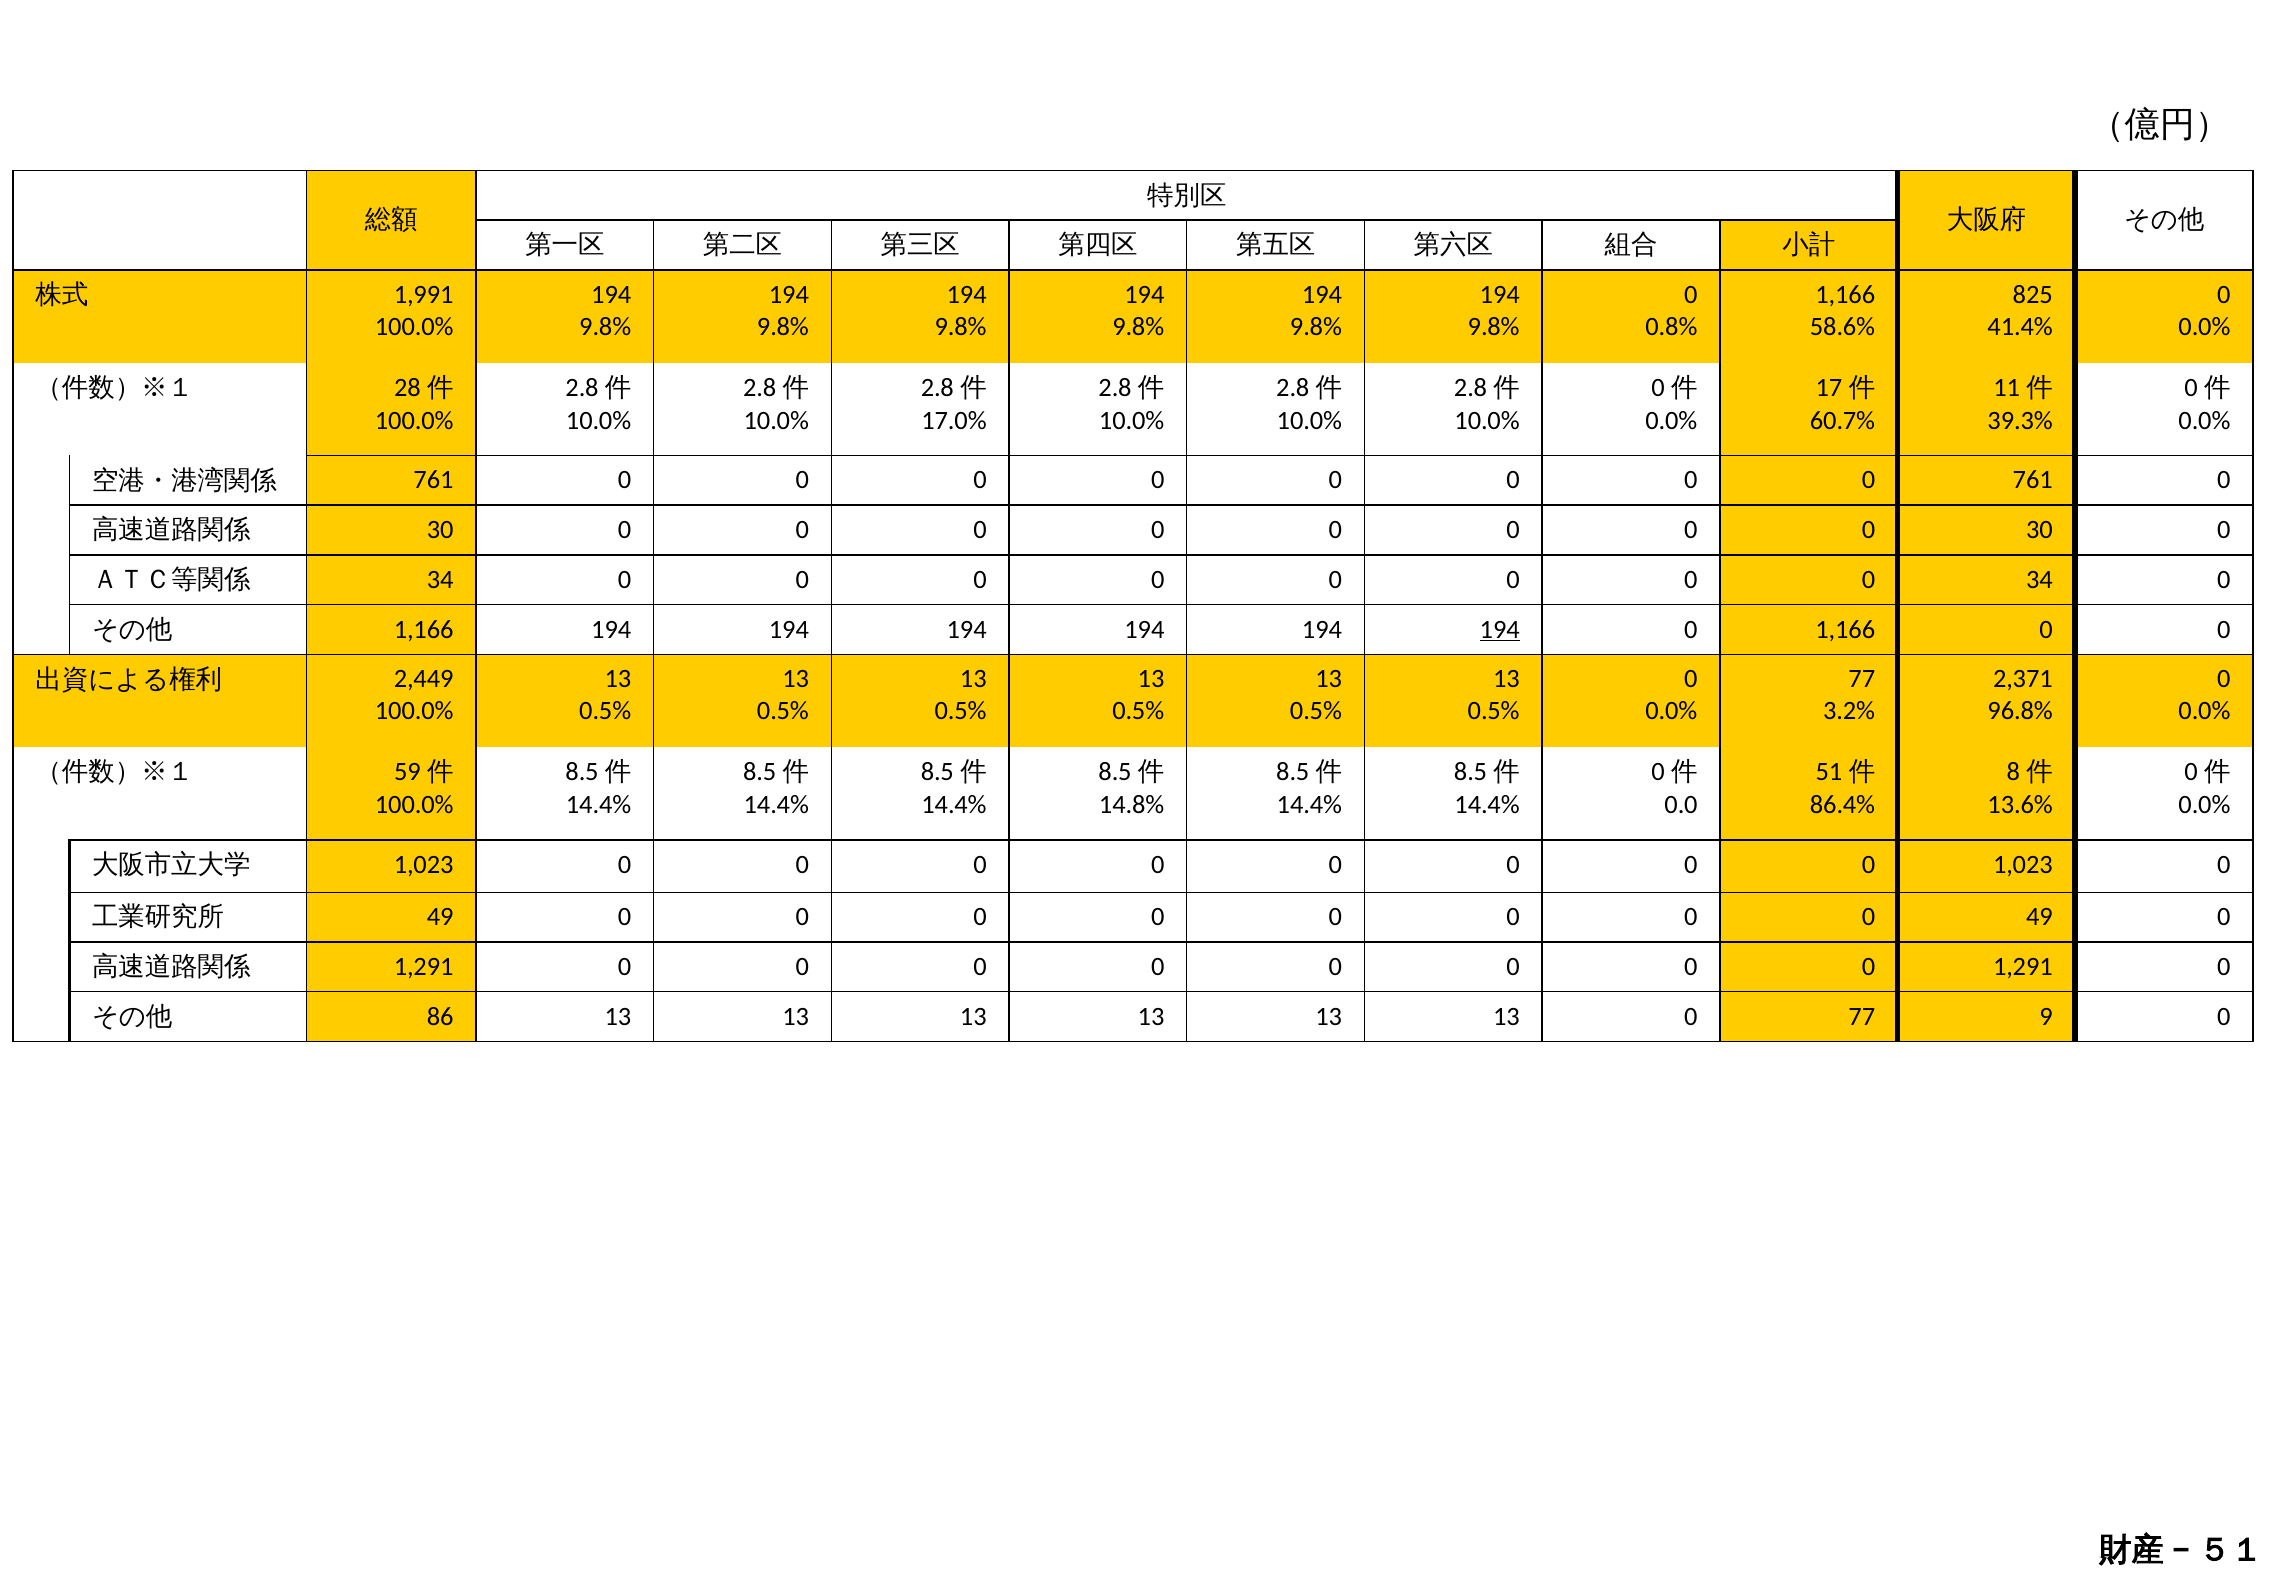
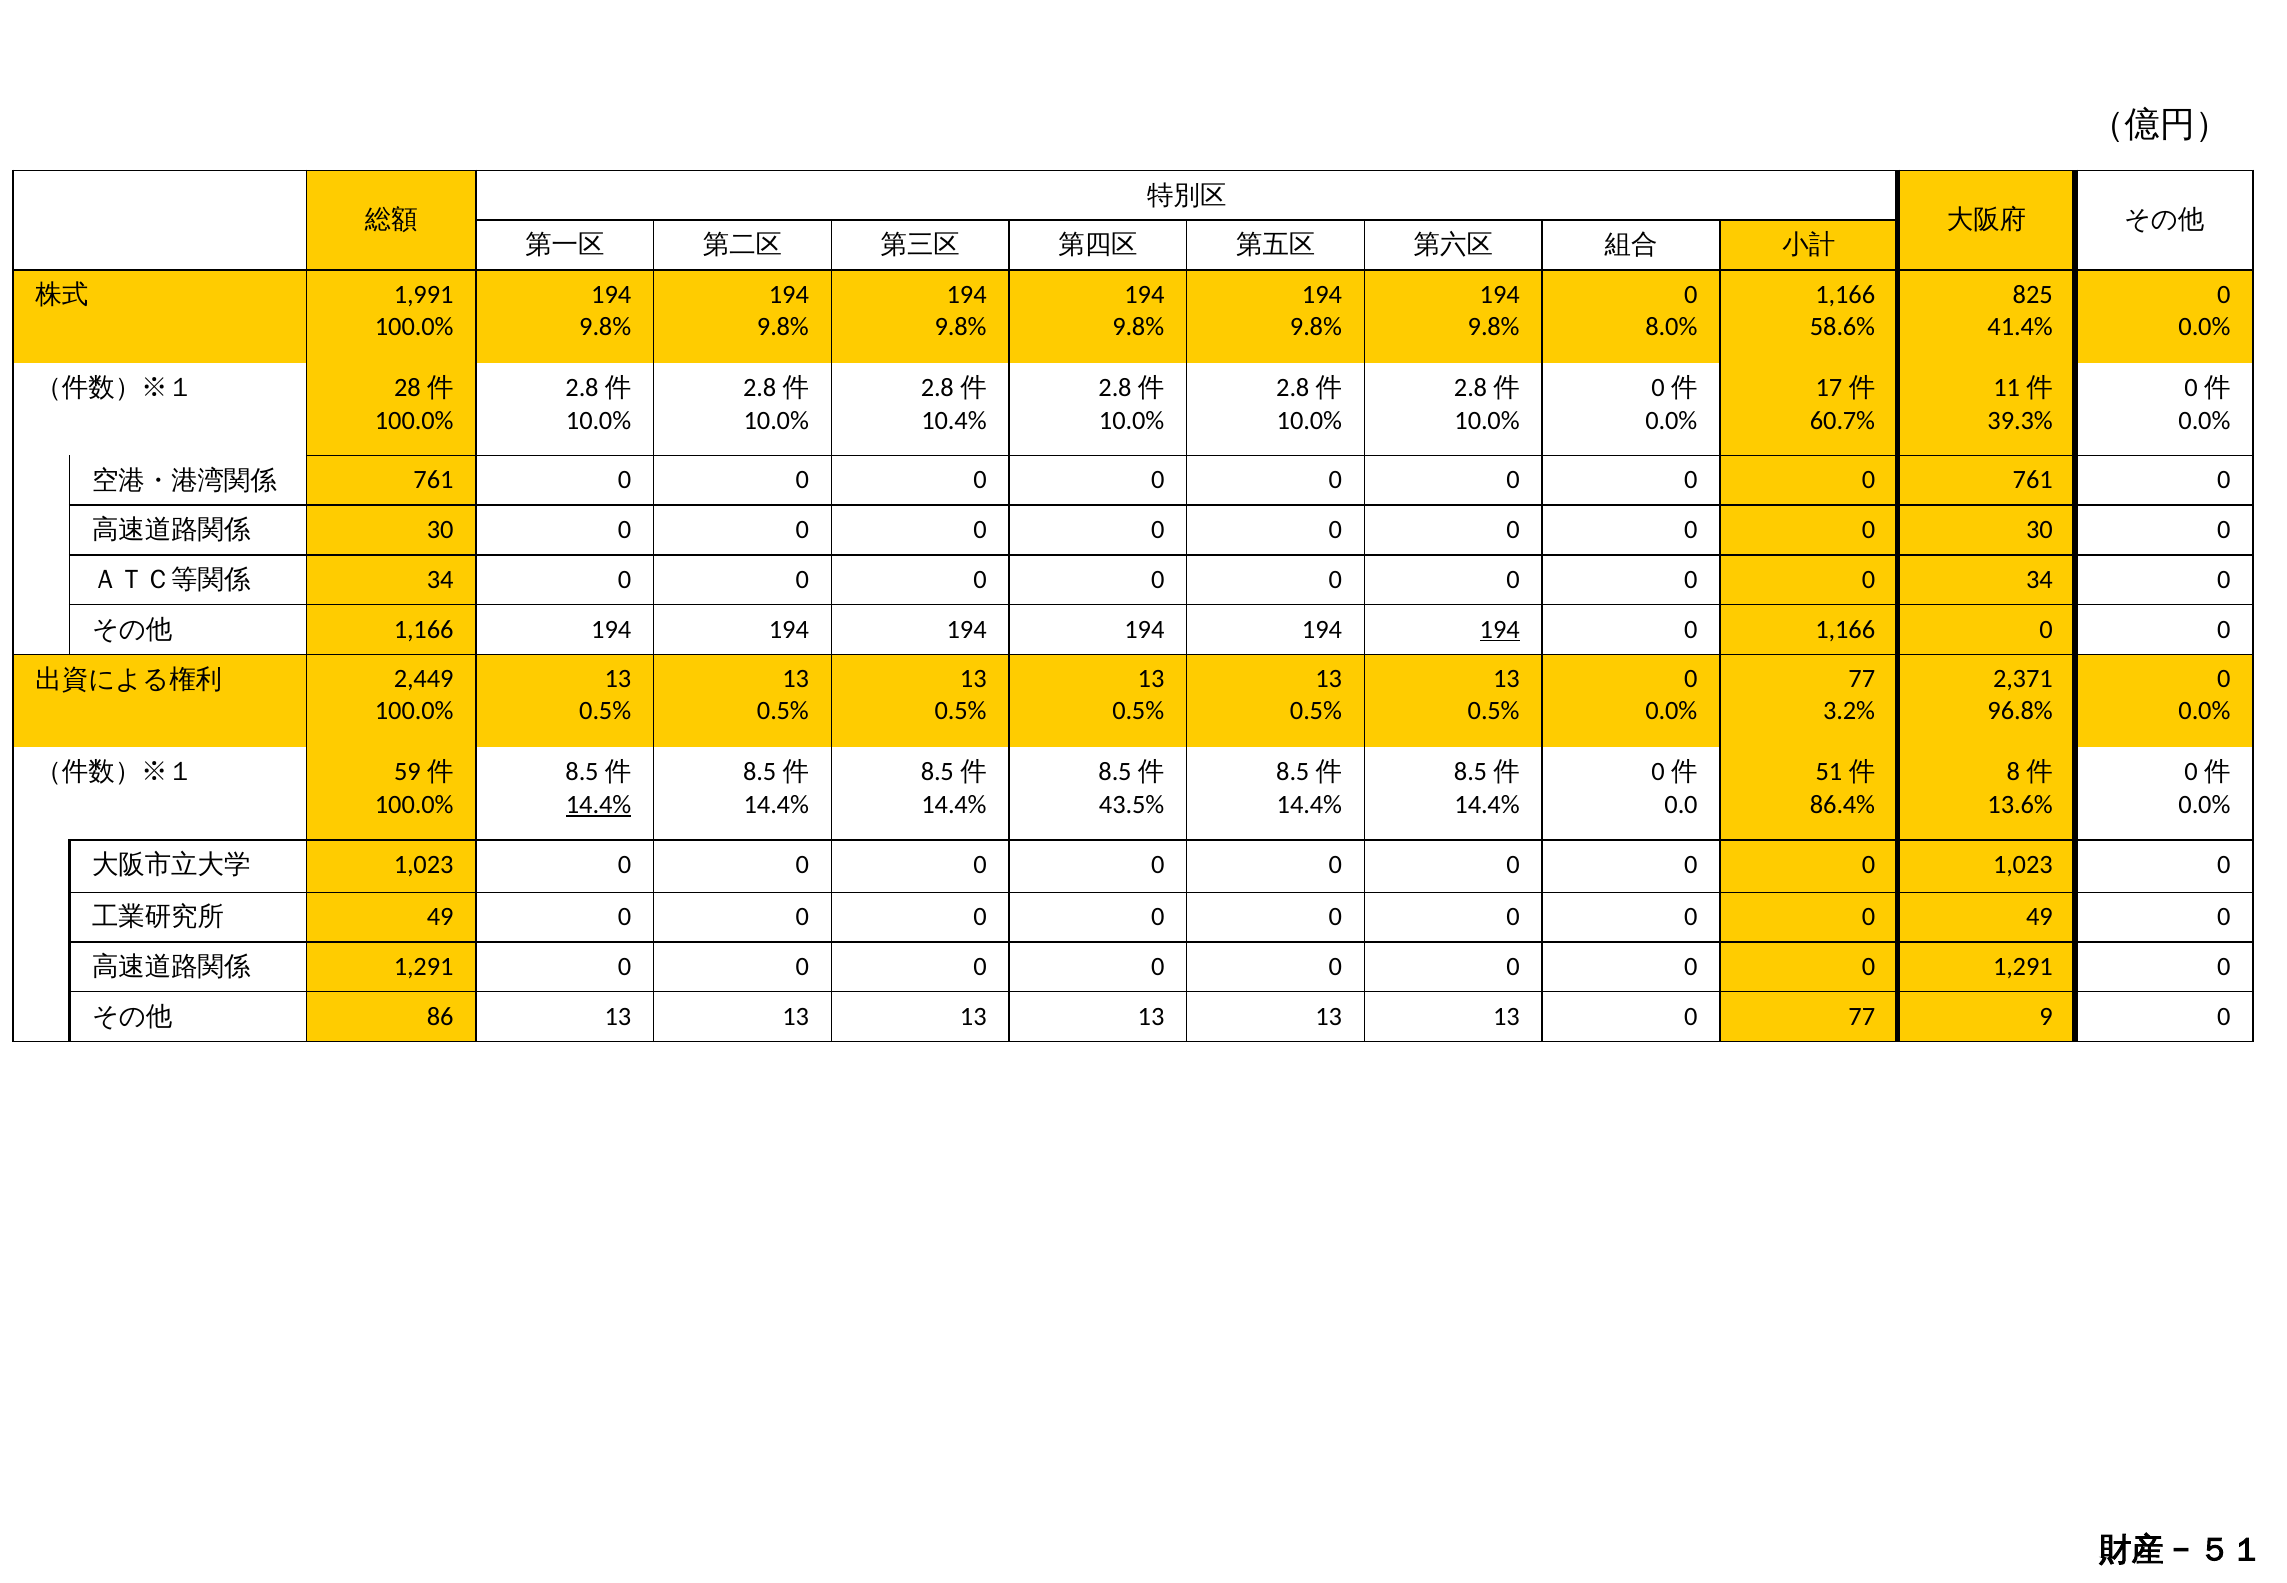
0.8%: 0.8% -> 8.0% (1671, 327)
17.0%: 17.0% -> 10.4% (954, 420)
14.4% underline: none -> present (599, 805)
14.8%: 14.8% -> 43.5% (1132, 805)
